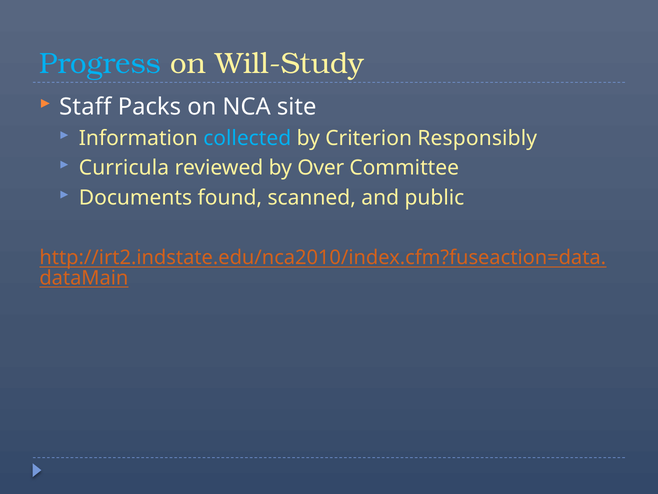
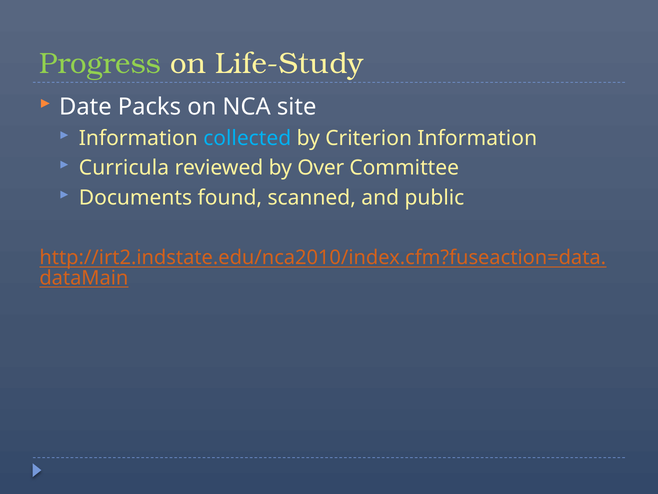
Progress colour: light blue -> light green (100, 63)
Will-Study: Will-Study -> Life-Study (290, 63)
Staff: Staff -> Date (85, 107)
Criterion Responsibly: Responsibly -> Information (477, 138)
